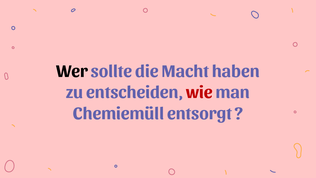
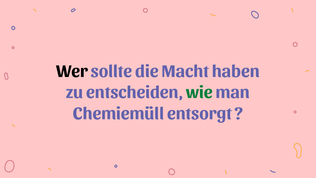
wie colour: red -> green (199, 92)
